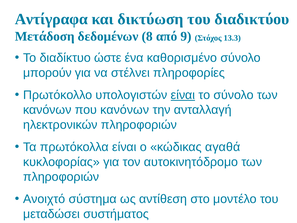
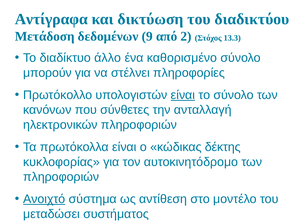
8: 8 -> 9 (147, 36)
9: 9 -> 2 (186, 36)
ώστε: ώστε -> άλλο (108, 58)
που κανόνων: κανόνων -> σύνθετες (125, 110)
αγαθά: αγαθά -> δέκτης (223, 147)
Ανοιχτό underline: none -> present (44, 199)
